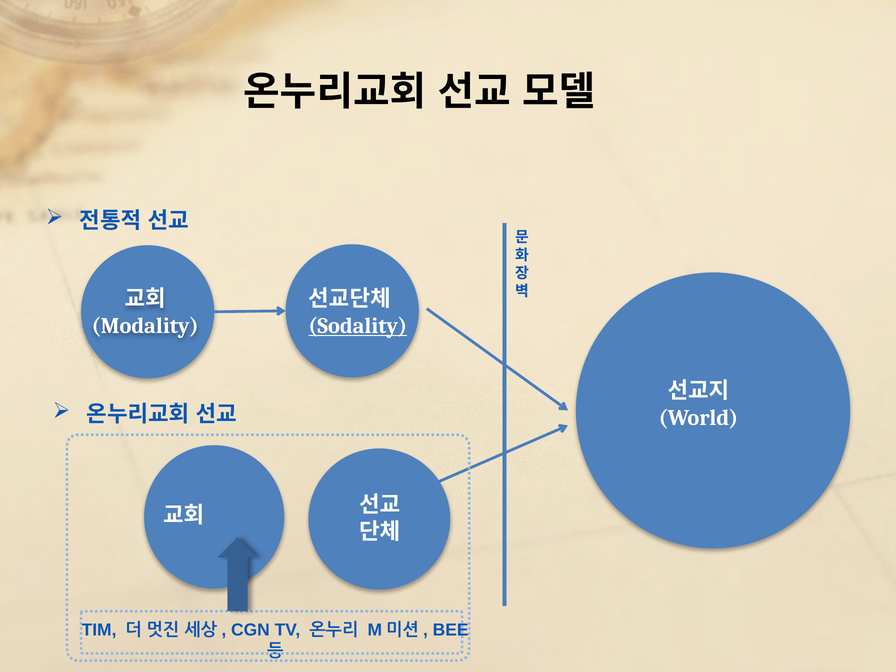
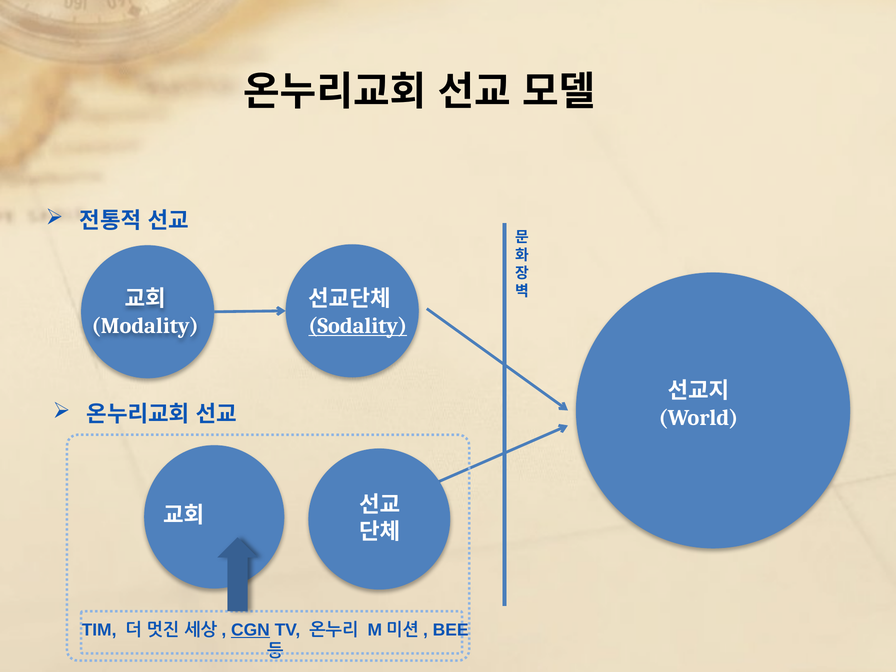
CGN underline: none -> present (250, 630)
